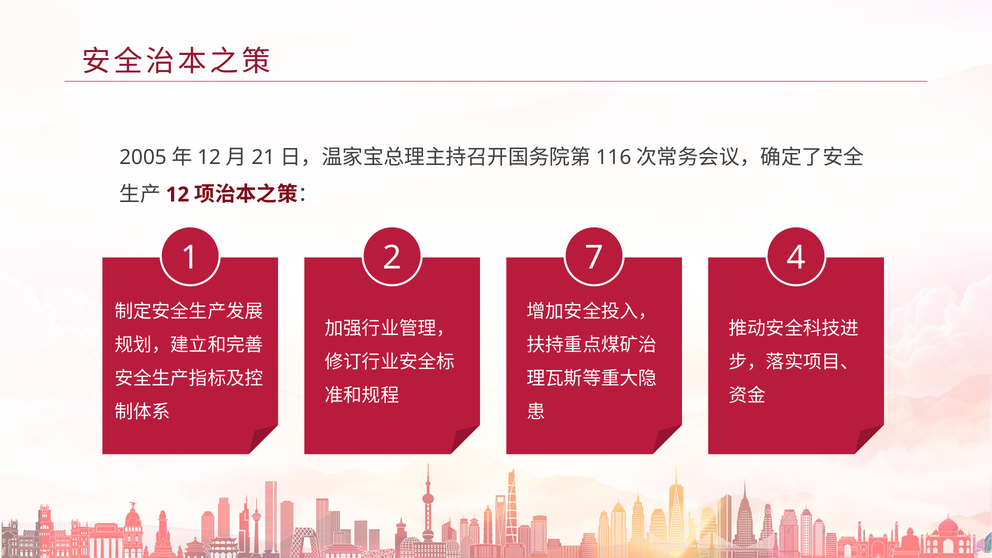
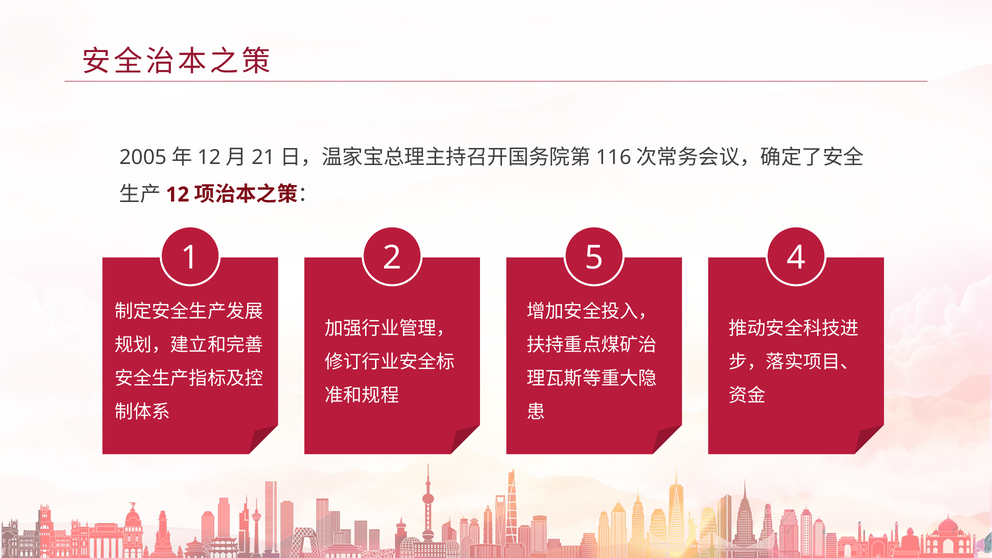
7: 7 -> 5 (594, 258)
